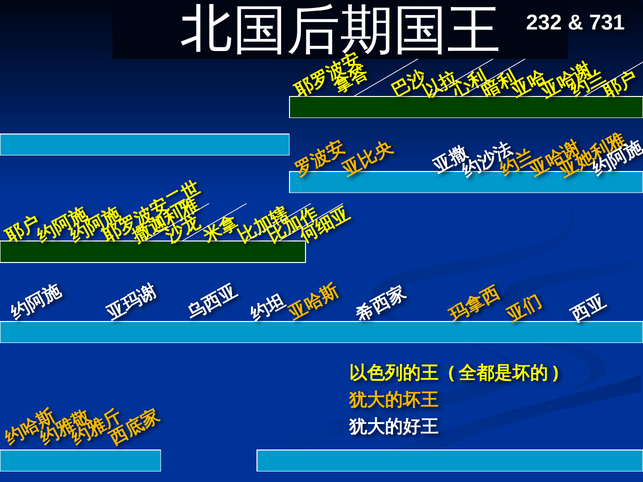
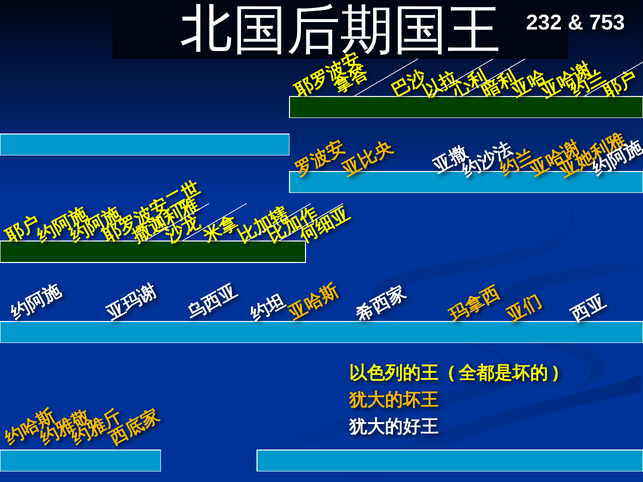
731: 731 -> 753 (607, 23)
